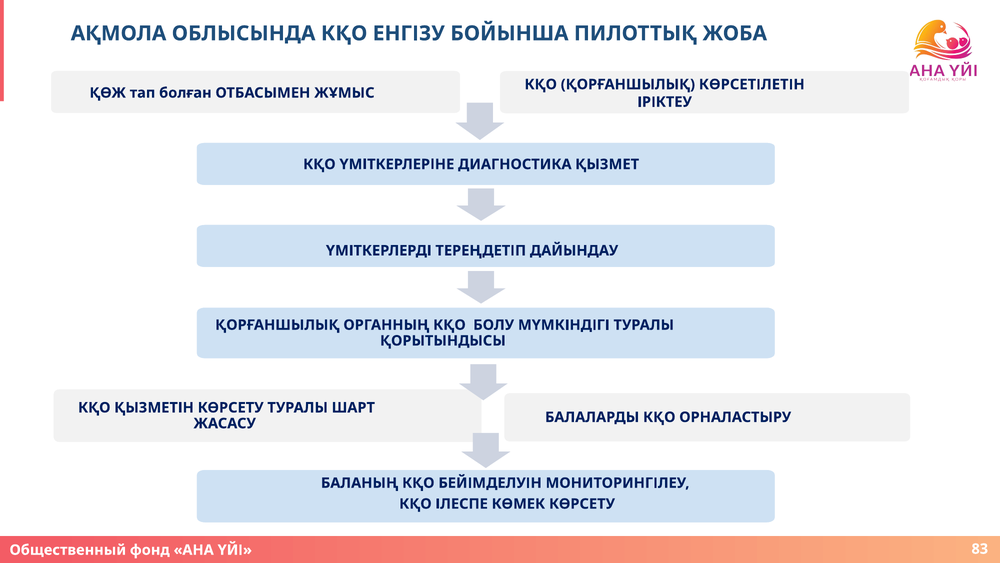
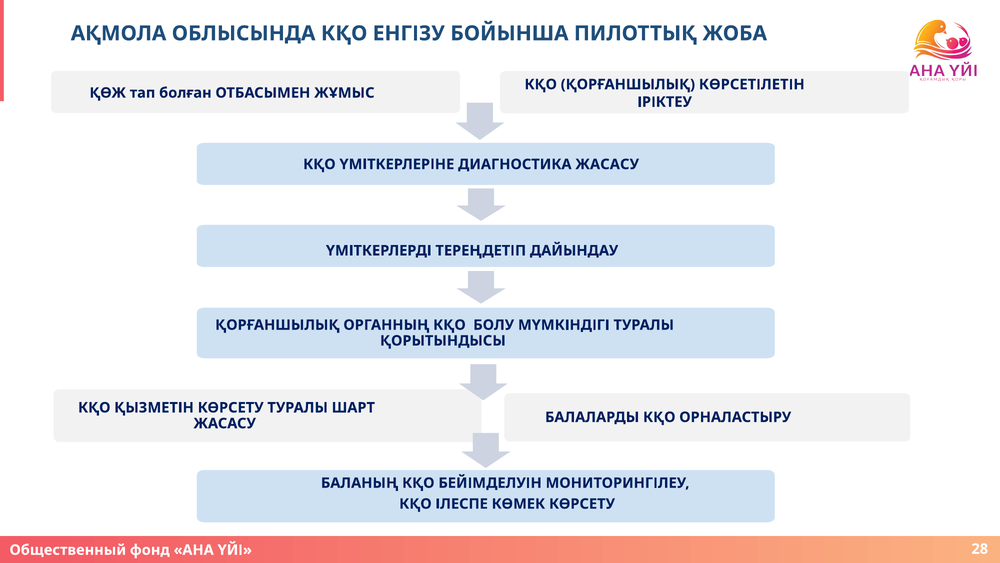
ДИАГНОСТИКА ҚЫЗМЕТ: ҚЫЗМЕТ -> ЖАСАСУ (607, 164)
83: 83 -> 28 (980, 548)
